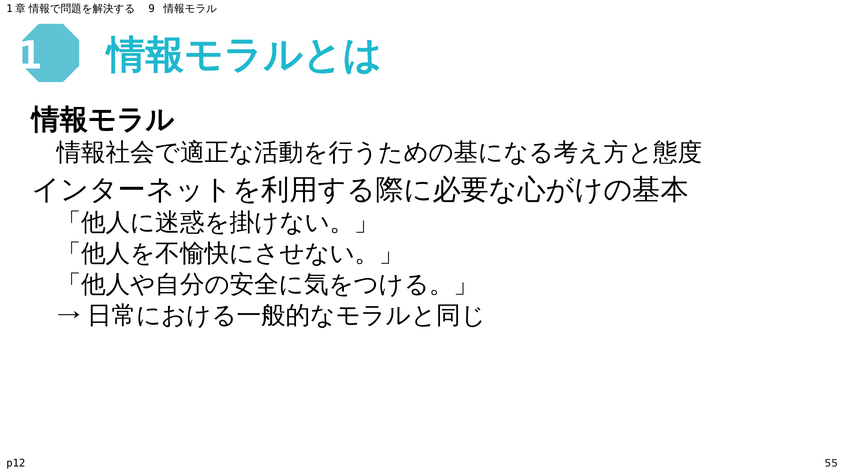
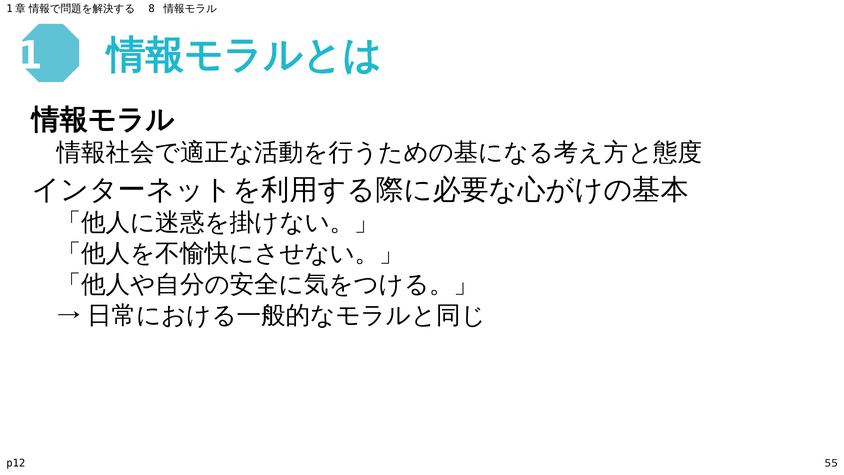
9: 9 -> 8 (152, 9)
